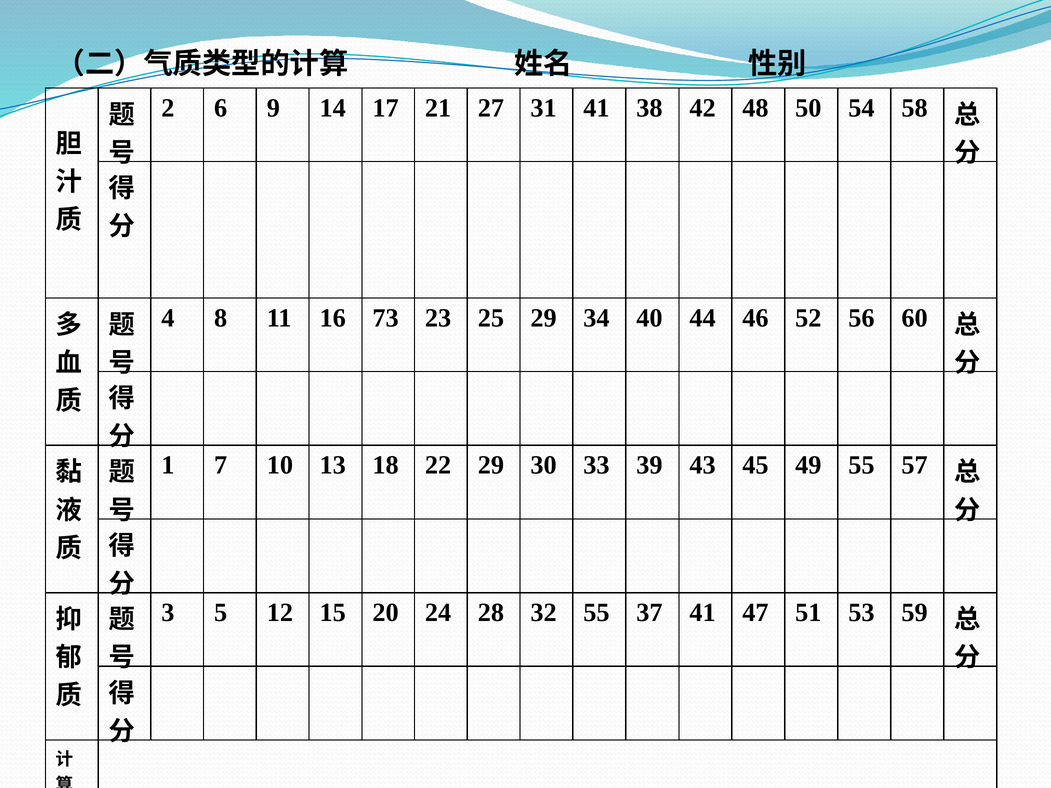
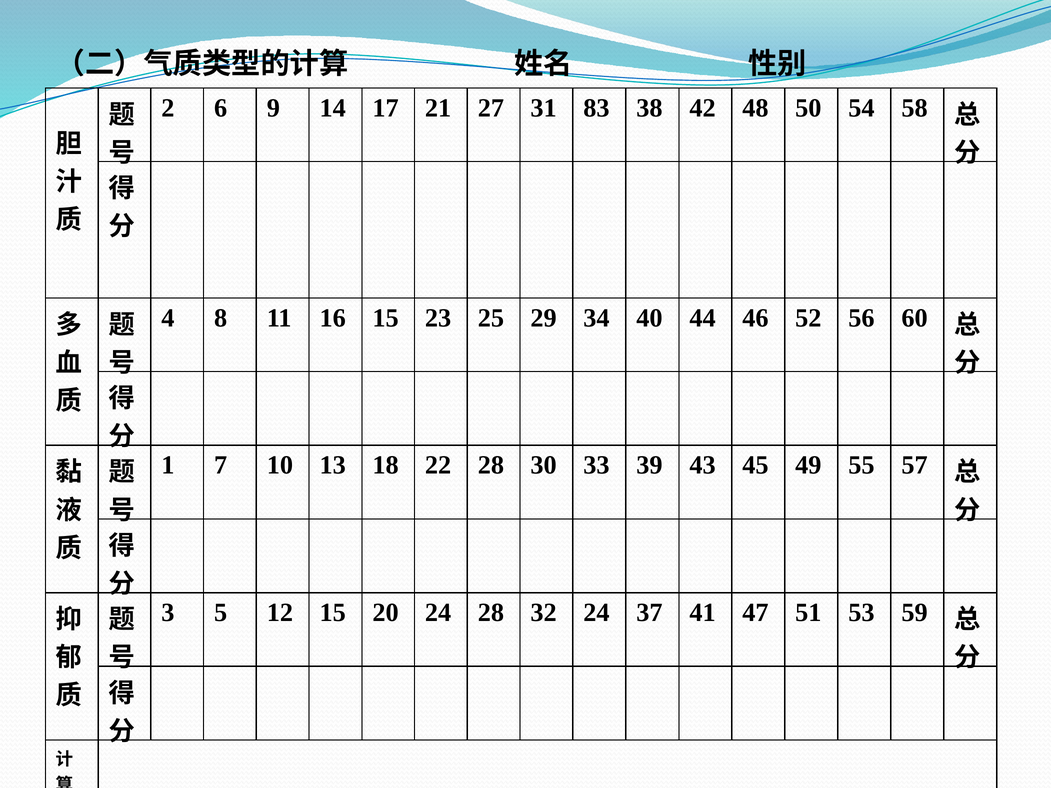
31 41: 41 -> 83 (596, 108)
16 73: 73 -> 15 (386, 318)
22 29: 29 -> 28 (491, 465)
32 55: 55 -> 24 (596, 613)
